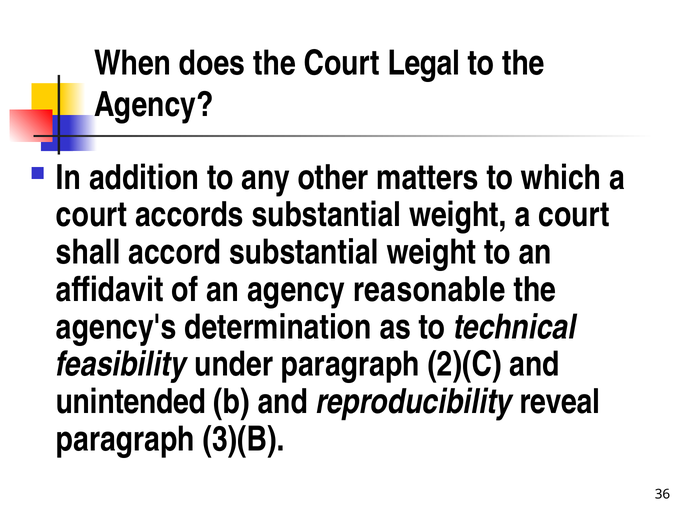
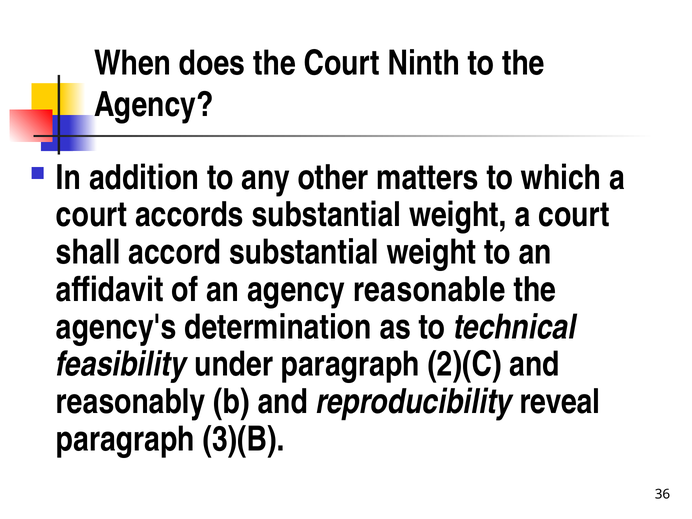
Legal: Legal -> Ninth (424, 64)
unintended: unintended -> reasonably (131, 402)
